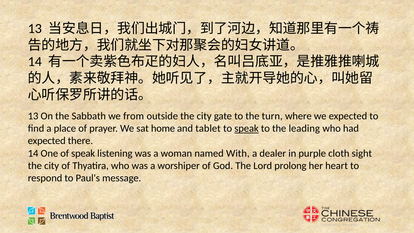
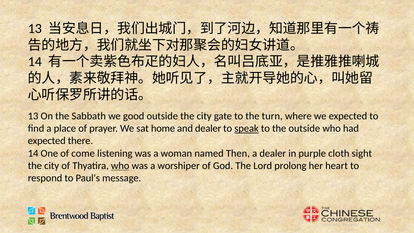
from: from -> good (134, 116)
and tablet: tablet -> dealer (208, 128)
the leading: leading -> outside (304, 128)
of speak: speak -> come (83, 153)
With: With -> Then (238, 153)
who underline: none -> present (120, 166)
